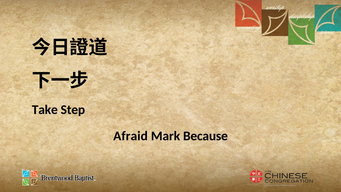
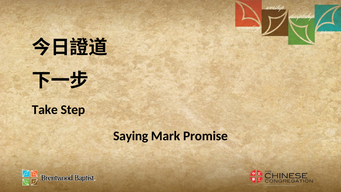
Afraid: Afraid -> Saying (131, 136)
Because: Because -> Promise (205, 136)
